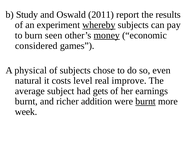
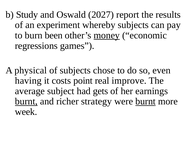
2011: 2011 -> 2027 (101, 15)
whereby underline: present -> none (99, 25)
seen: seen -> been (54, 35)
considered: considered -> regressions (36, 46)
natural: natural -> having (28, 81)
level: level -> point (83, 81)
burnt underline: none -> present (26, 101)
addition: addition -> strategy (96, 101)
